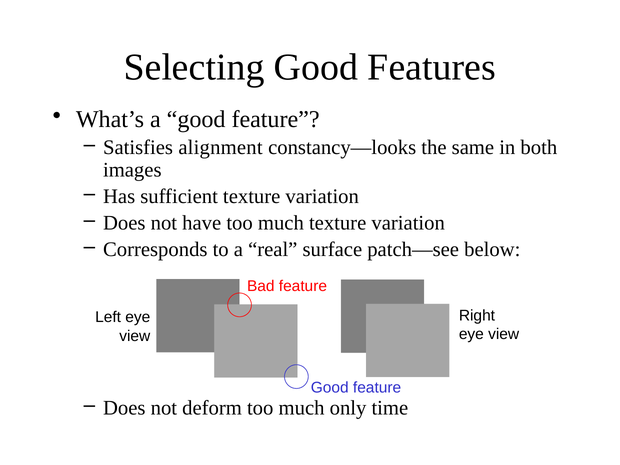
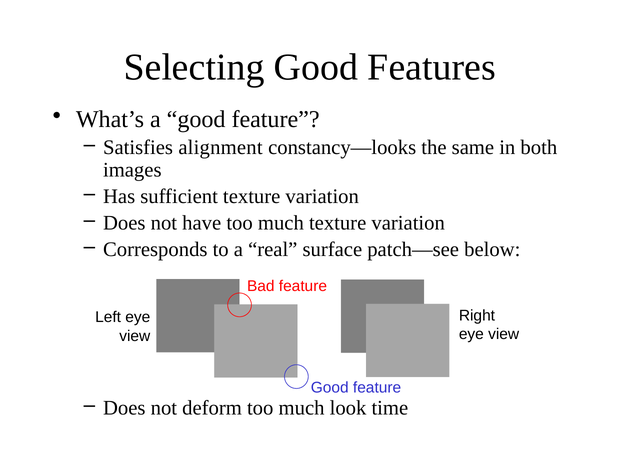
only: only -> look (348, 408)
